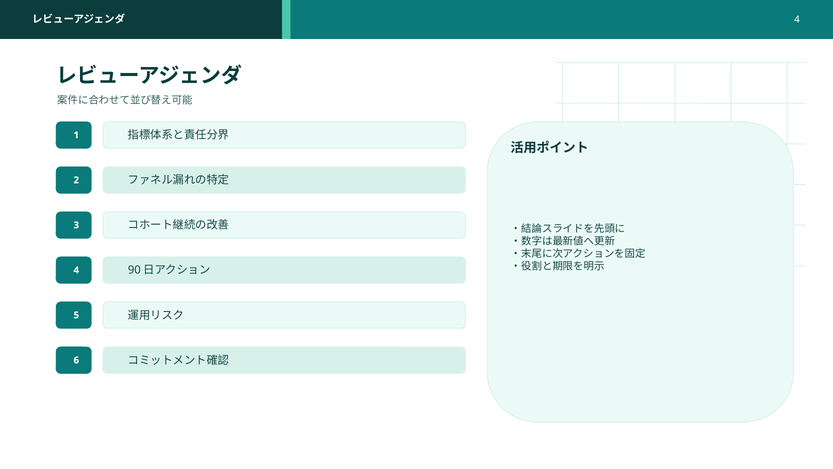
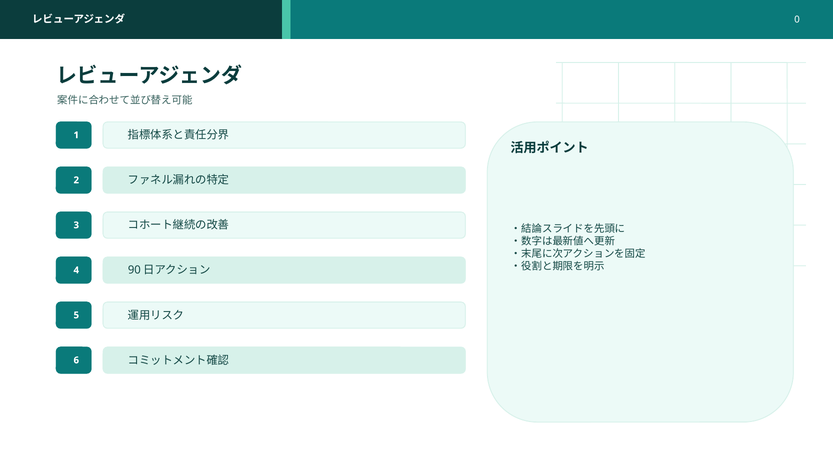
4: 4 -> 0 (797, 19)
